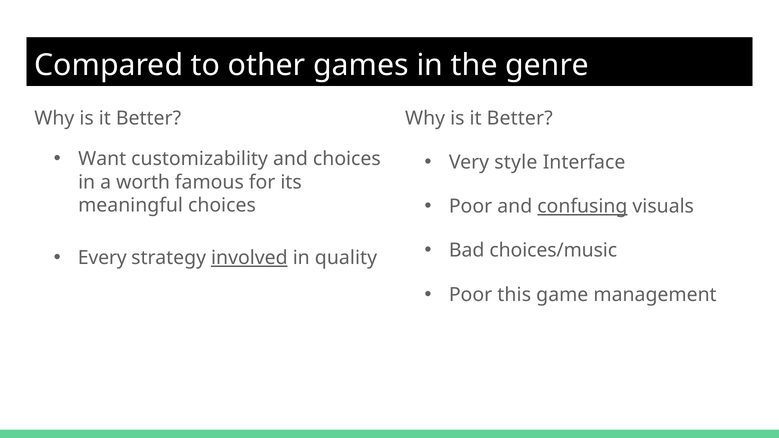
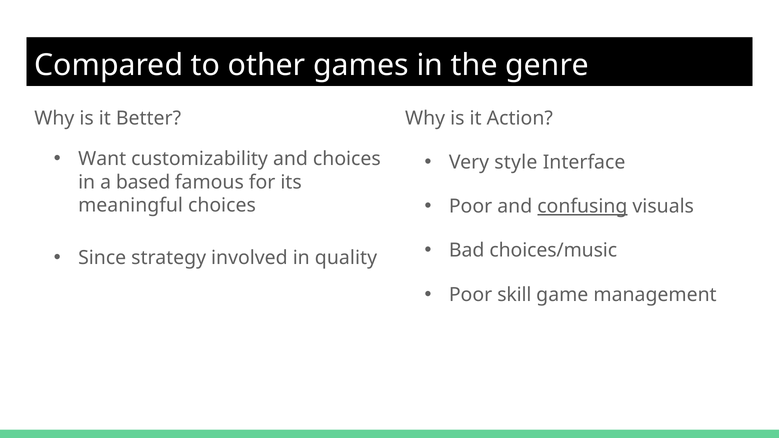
Better: Better -> Action (520, 118)
worth: worth -> based (143, 182)
Every: Every -> Since (102, 258)
involved underline: present -> none (249, 258)
this: this -> skill (514, 295)
